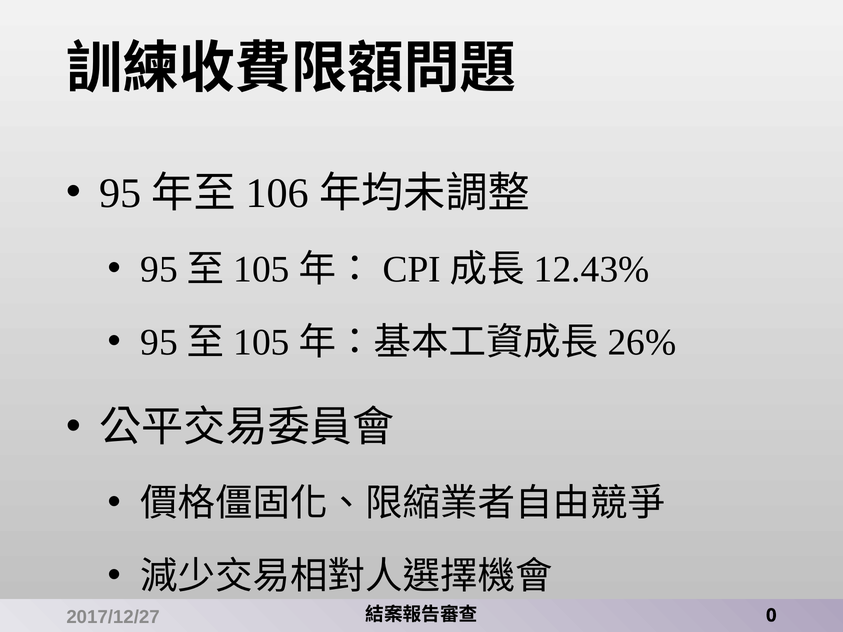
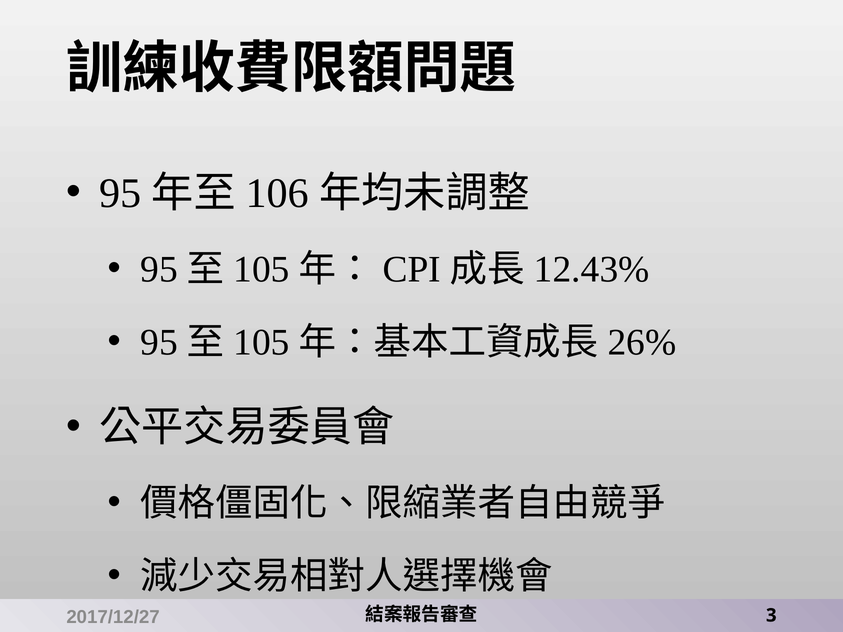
0: 0 -> 3 (771, 616)
